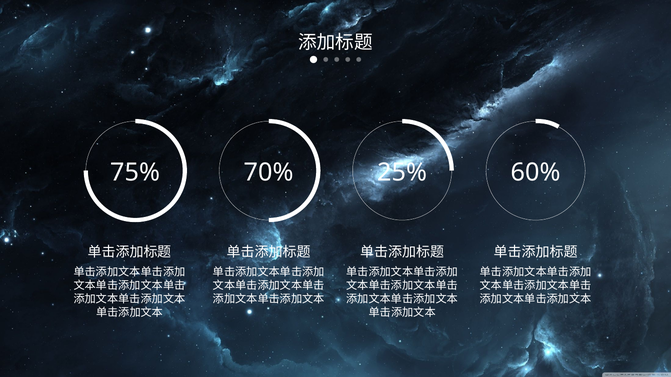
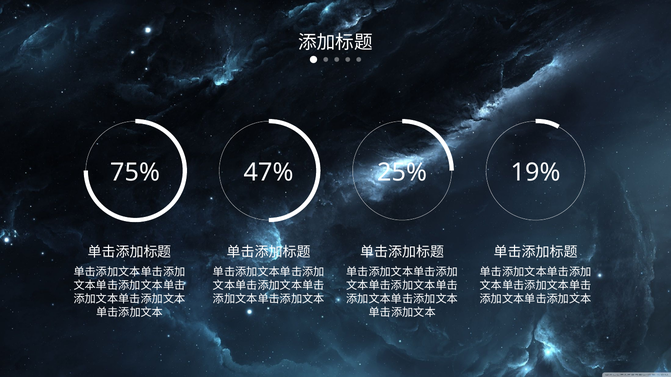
70%: 70% -> 47% (269, 173)
60%: 60% -> 19% (536, 173)
